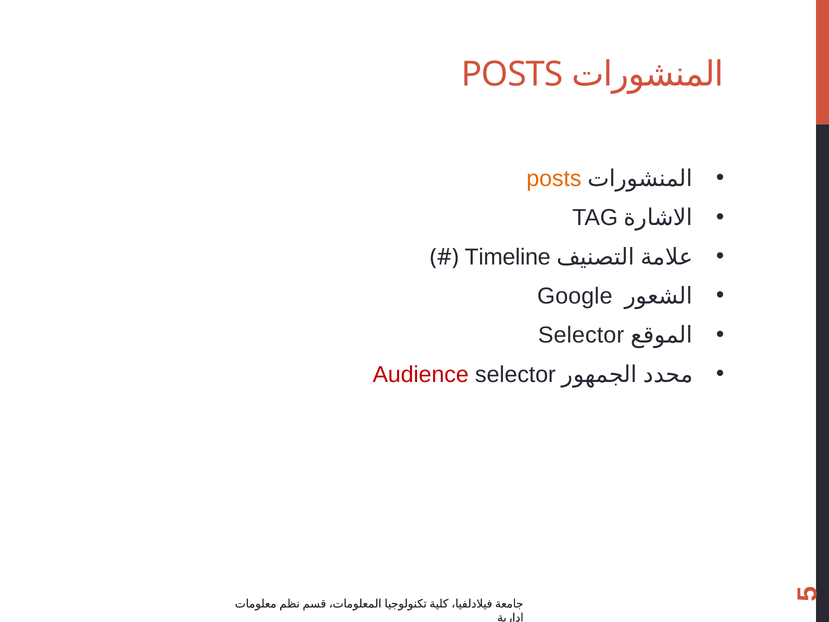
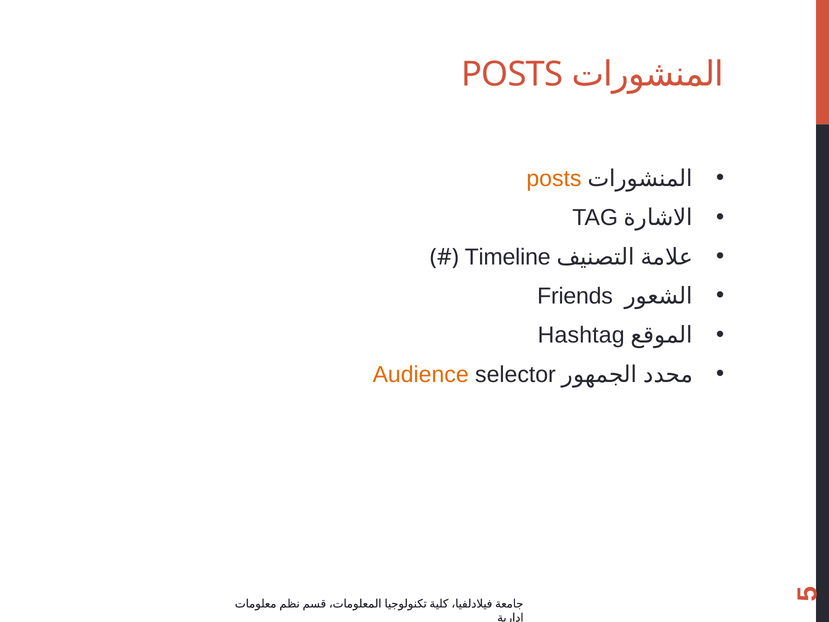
Google: Google -> Friends (575, 296)
Selector: Selector -> Hashtag (581, 335)
Audience colour: red -> orange (421, 374)
